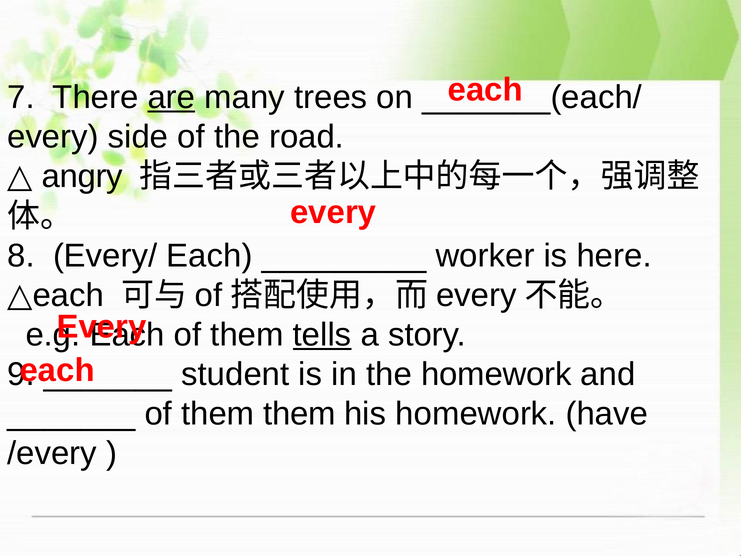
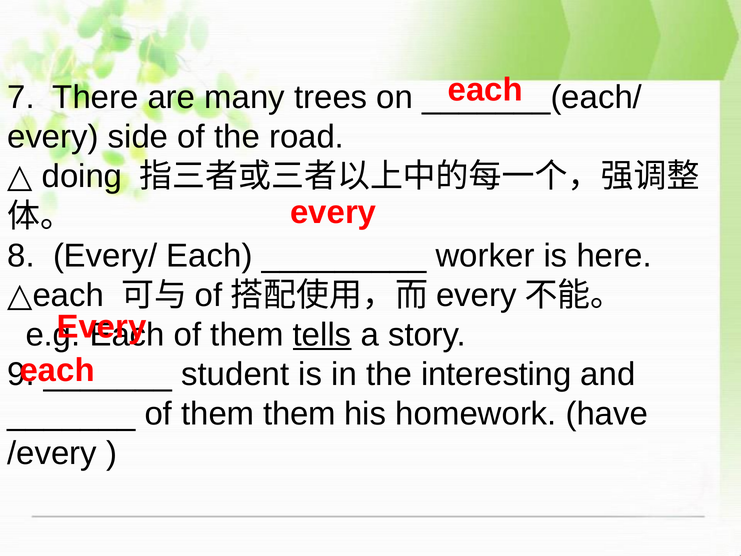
are underline: present -> none (171, 97)
angry: angry -> doing (82, 177)
the homework: homework -> interesting (496, 374)
